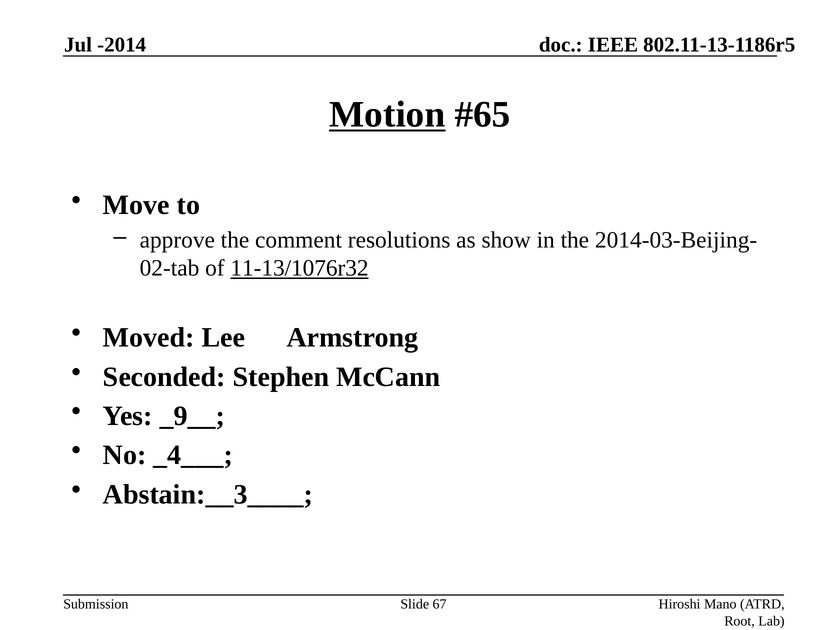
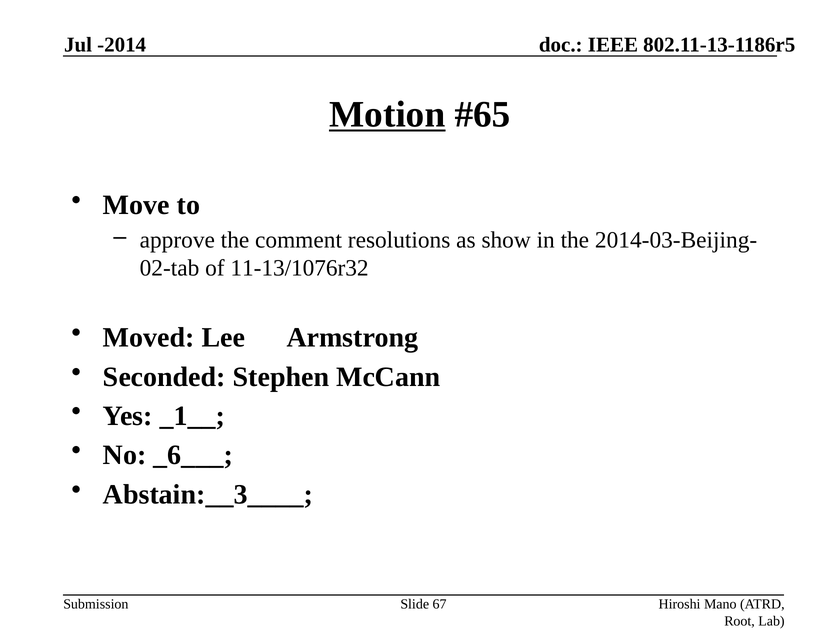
11-13/1076r32 underline: present -> none (300, 268)
_9__: _9__ -> _1__ (192, 416)
_4___: _4___ -> _6___ (193, 455)
